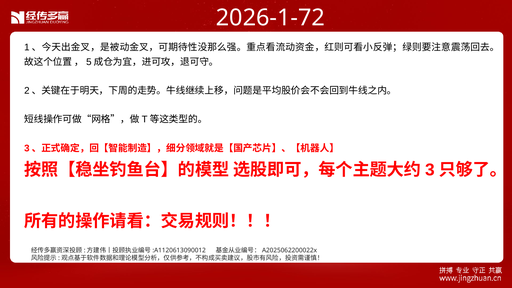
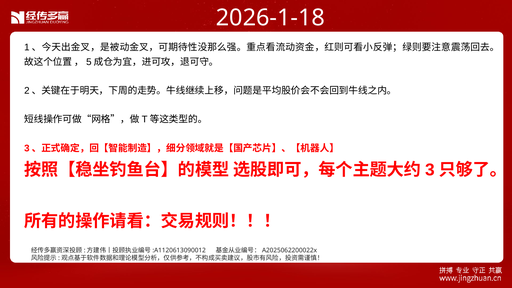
2026-1-72: 2026-1-72 -> 2026-1-18 (270, 18)
